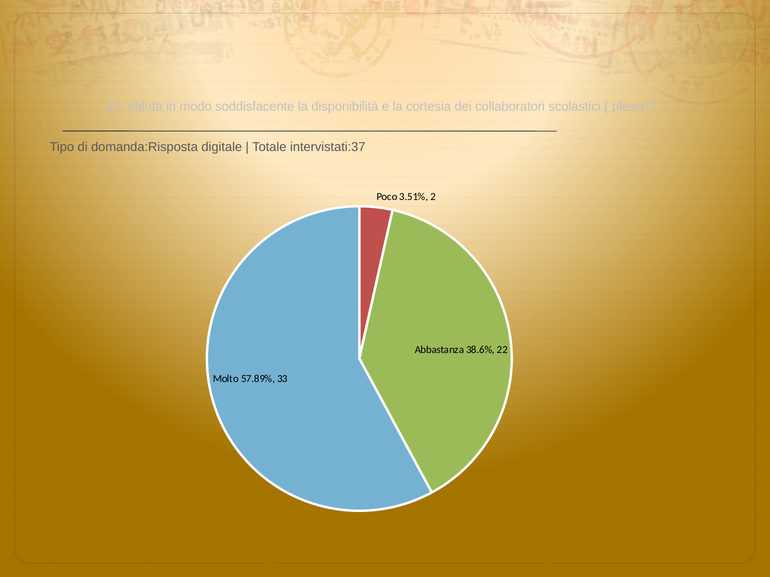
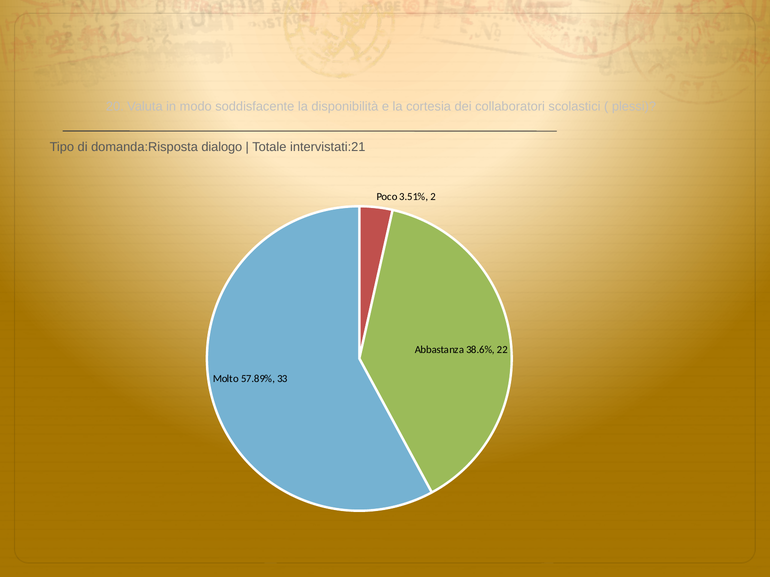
digitale: digitale -> dialogo (222, 147)
intervistati:37: intervistati:37 -> intervistati:21 (328, 147)
